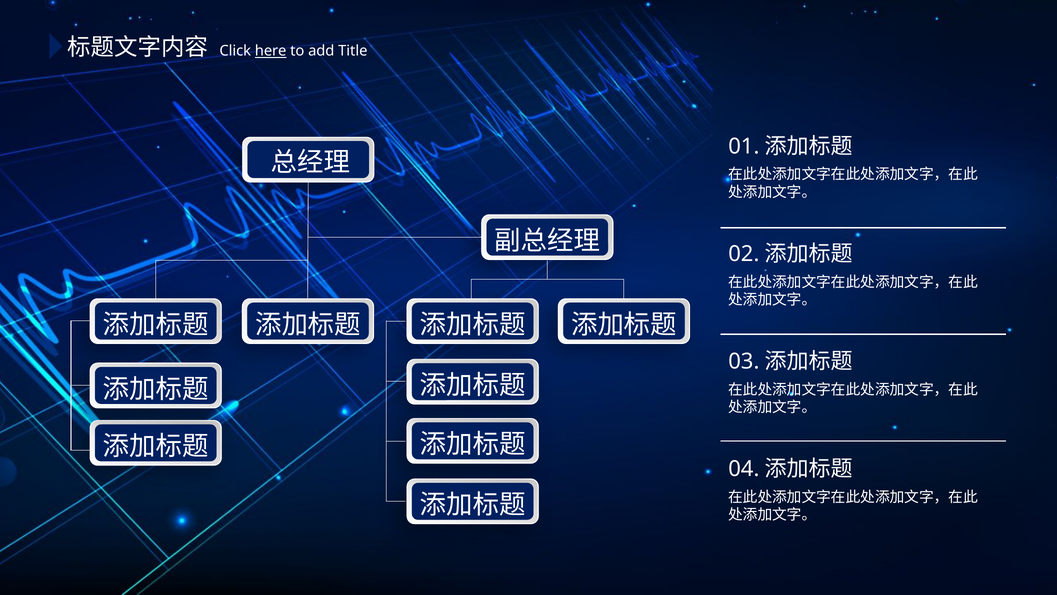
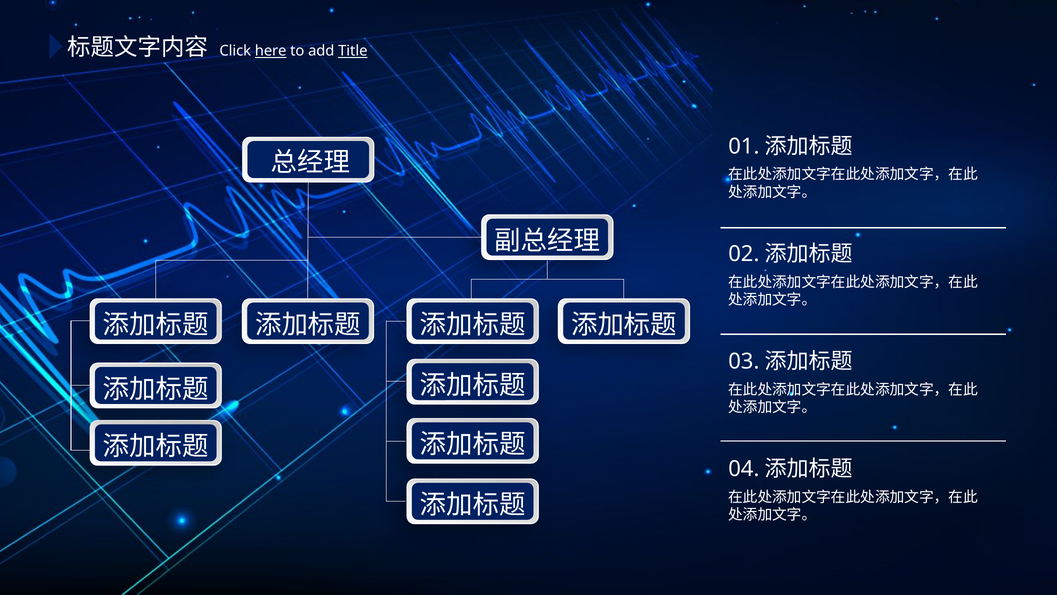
Title underline: none -> present (353, 51)
